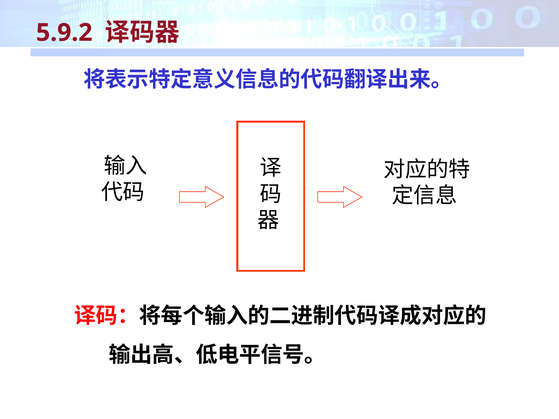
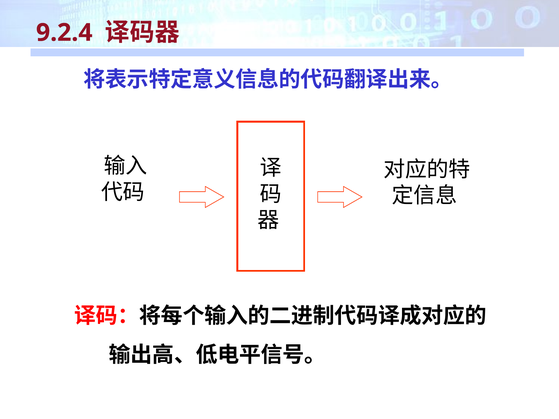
5.9.2: 5.9.2 -> 9.2.4 (64, 33)
